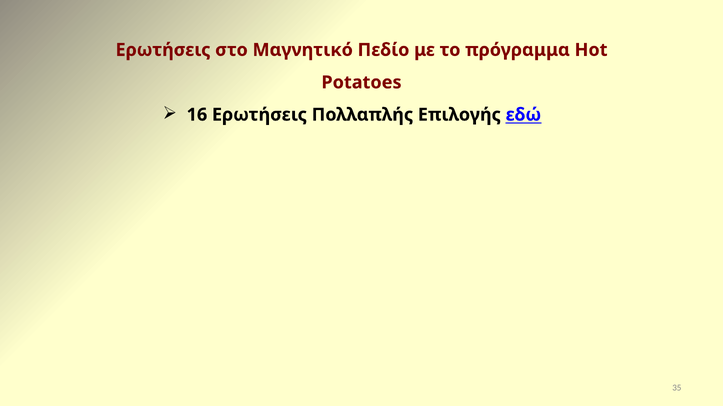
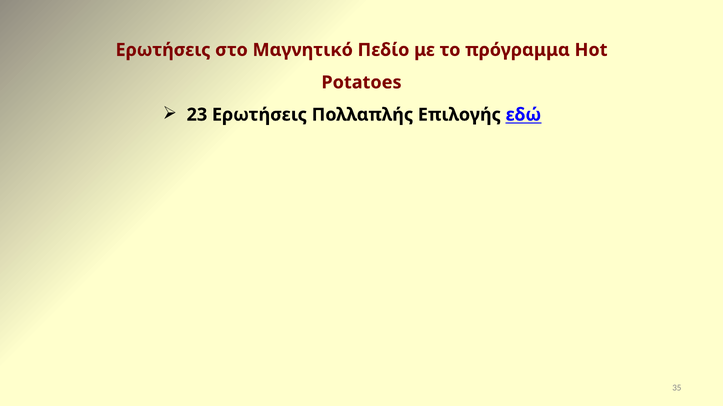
16: 16 -> 23 (197, 115)
